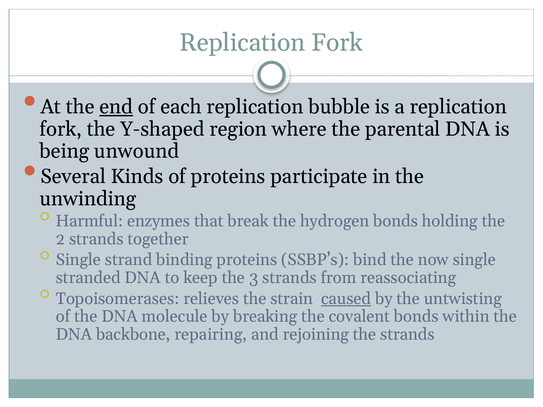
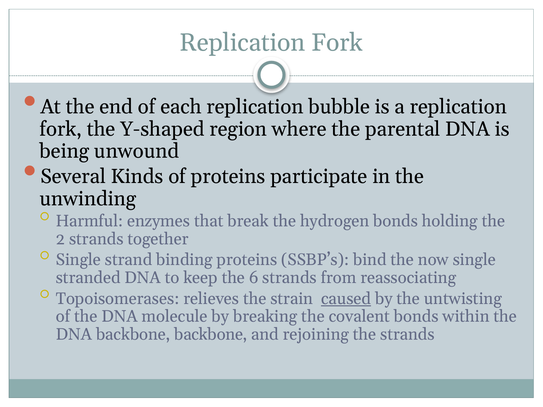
end underline: present -> none (116, 107)
3: 3 -> 6 (254, 278)
backbone repairing: repairing -> backbone (211, 335)
